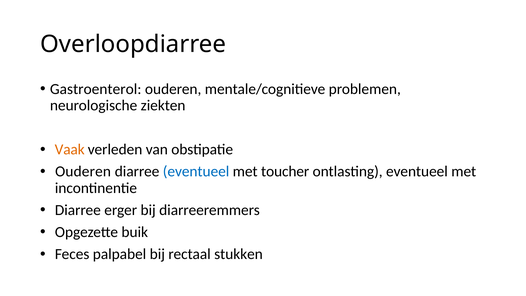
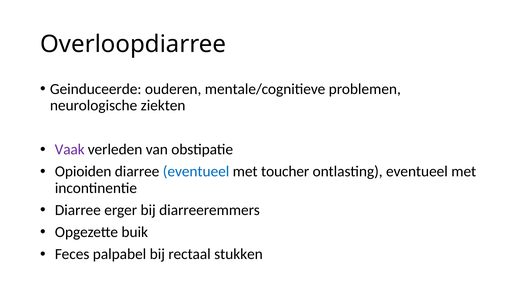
Gastroenterol: Gastroenterol -> Geinduceerde (96, 89)
Vaak colour: orange -> purple (70, 149)
Ouderen: Ouderen -> Opioiden (83, 171)
